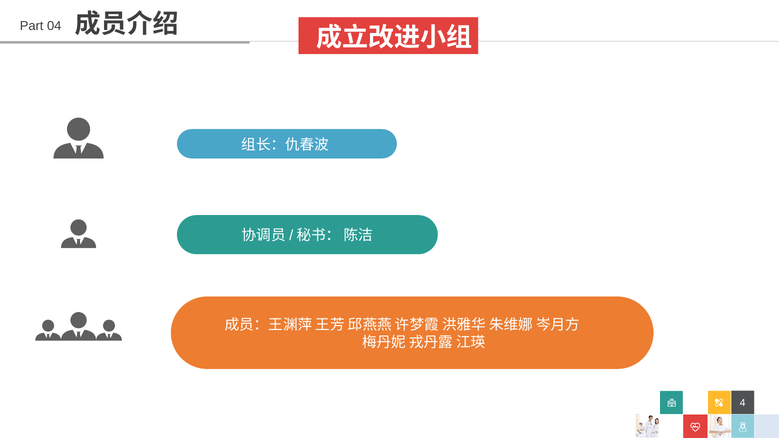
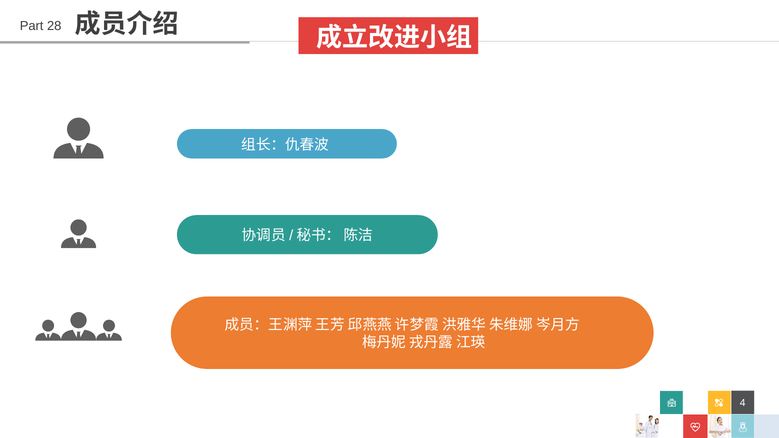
04: 04 -> 28 (54, 26)
